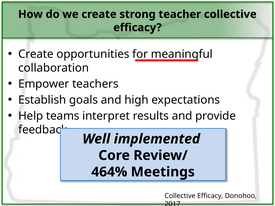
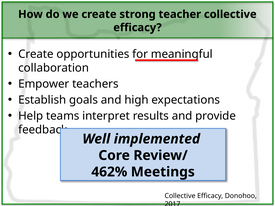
464%: 464% -> 462% (109, 172)
